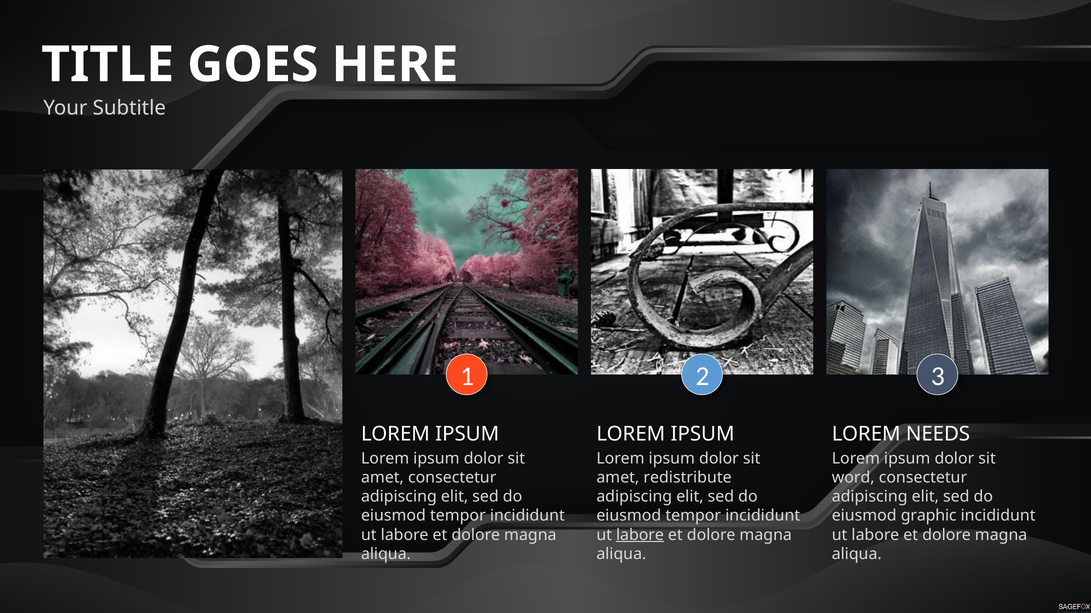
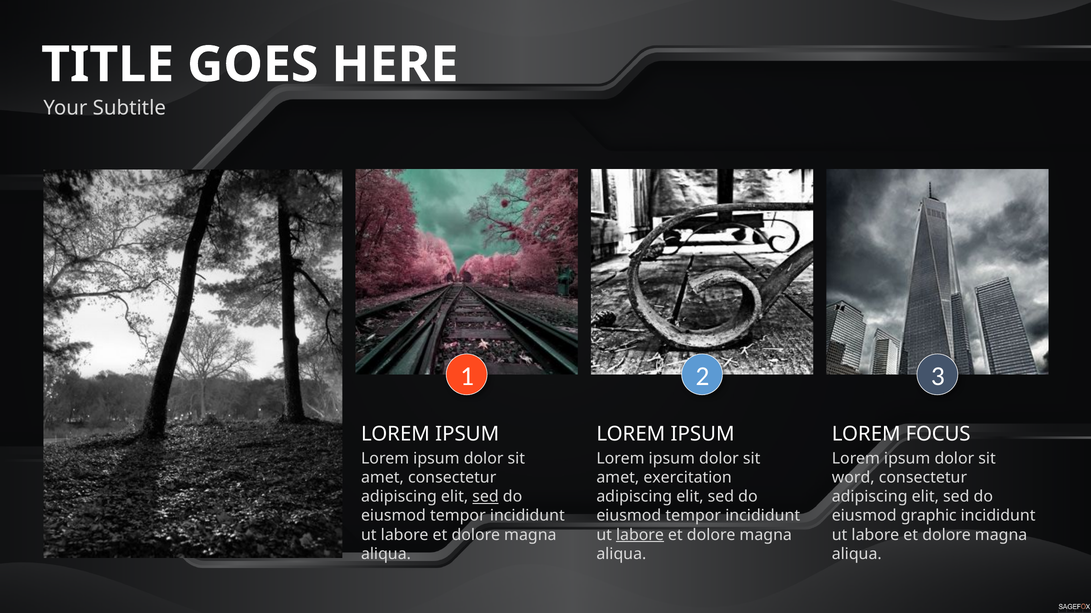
NEEDS: NEEDS -> FOCUS (938, 434)
redistribute: redistribute -> exercitation (688, 478)
sed underline: none -> present (486, 497)
